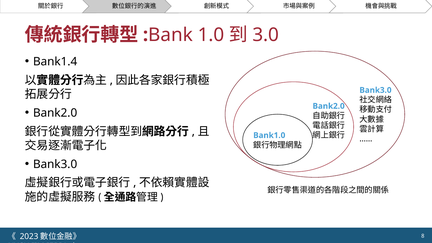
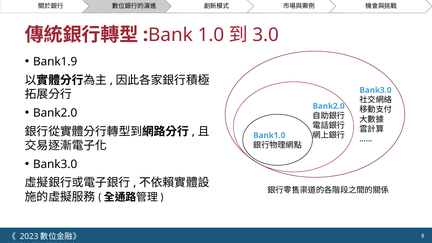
Bank1.4: Bank1.4 -> Bank1.9 (55, 62)
